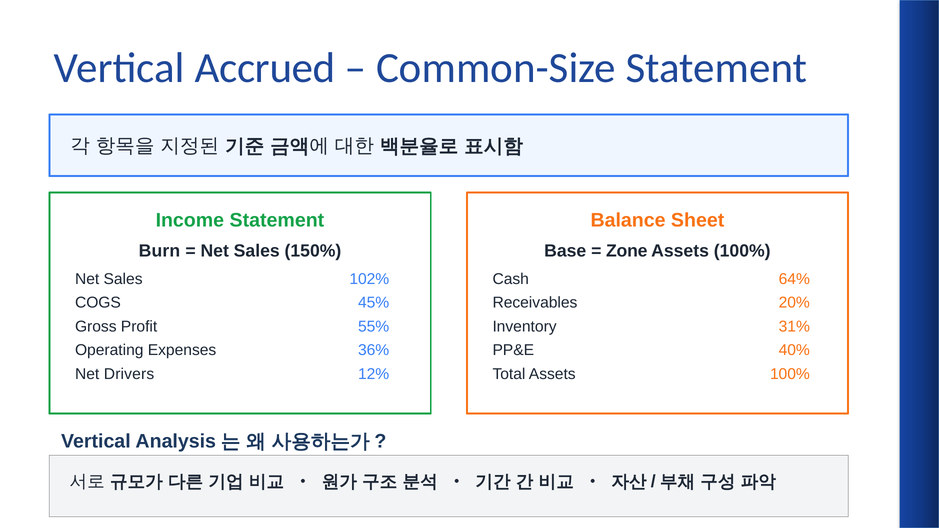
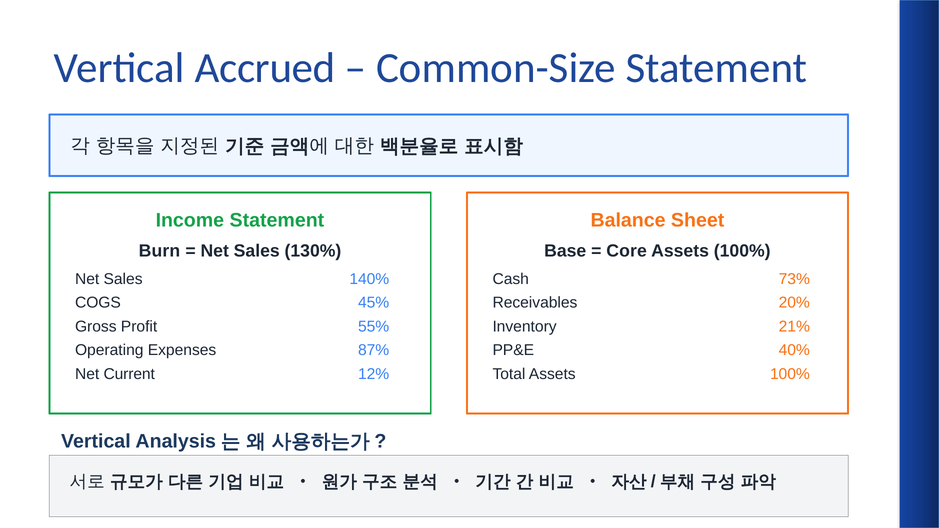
150%: 150% -> 130% (313, 251)
Zone: Zone -> Core (627, 251)
102%: 102% -> 140% (369, 279)
64%: 64% -> 73% (794, 279)
31%: 31% -> 21% (794, 327)
36%: 36% -> 87% (374, 350)
Drivers: Drivers -> Current (129, 374)
